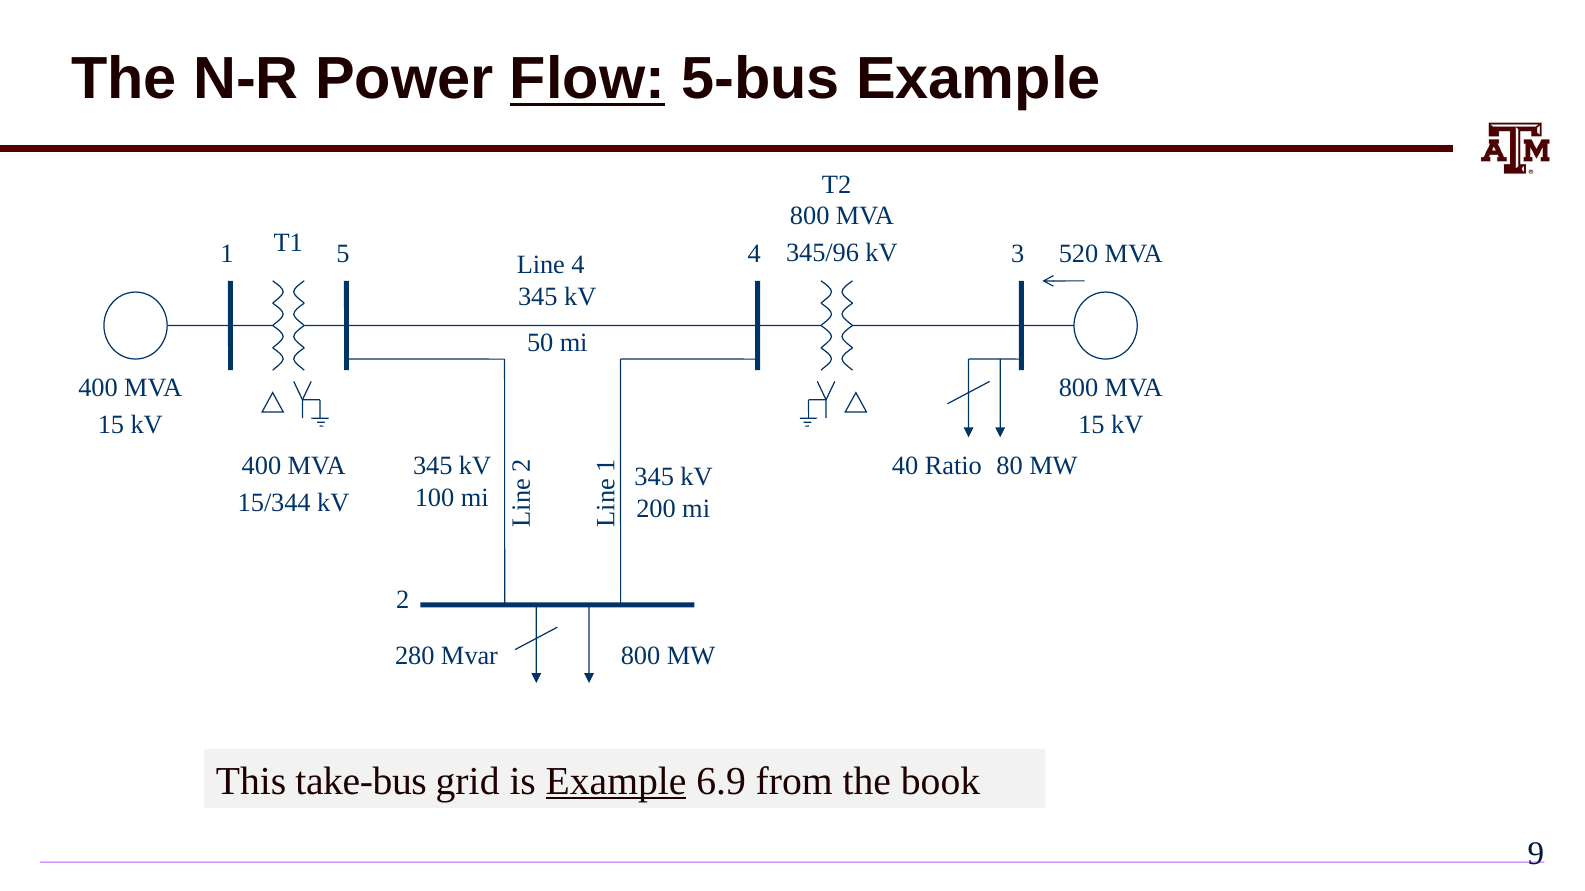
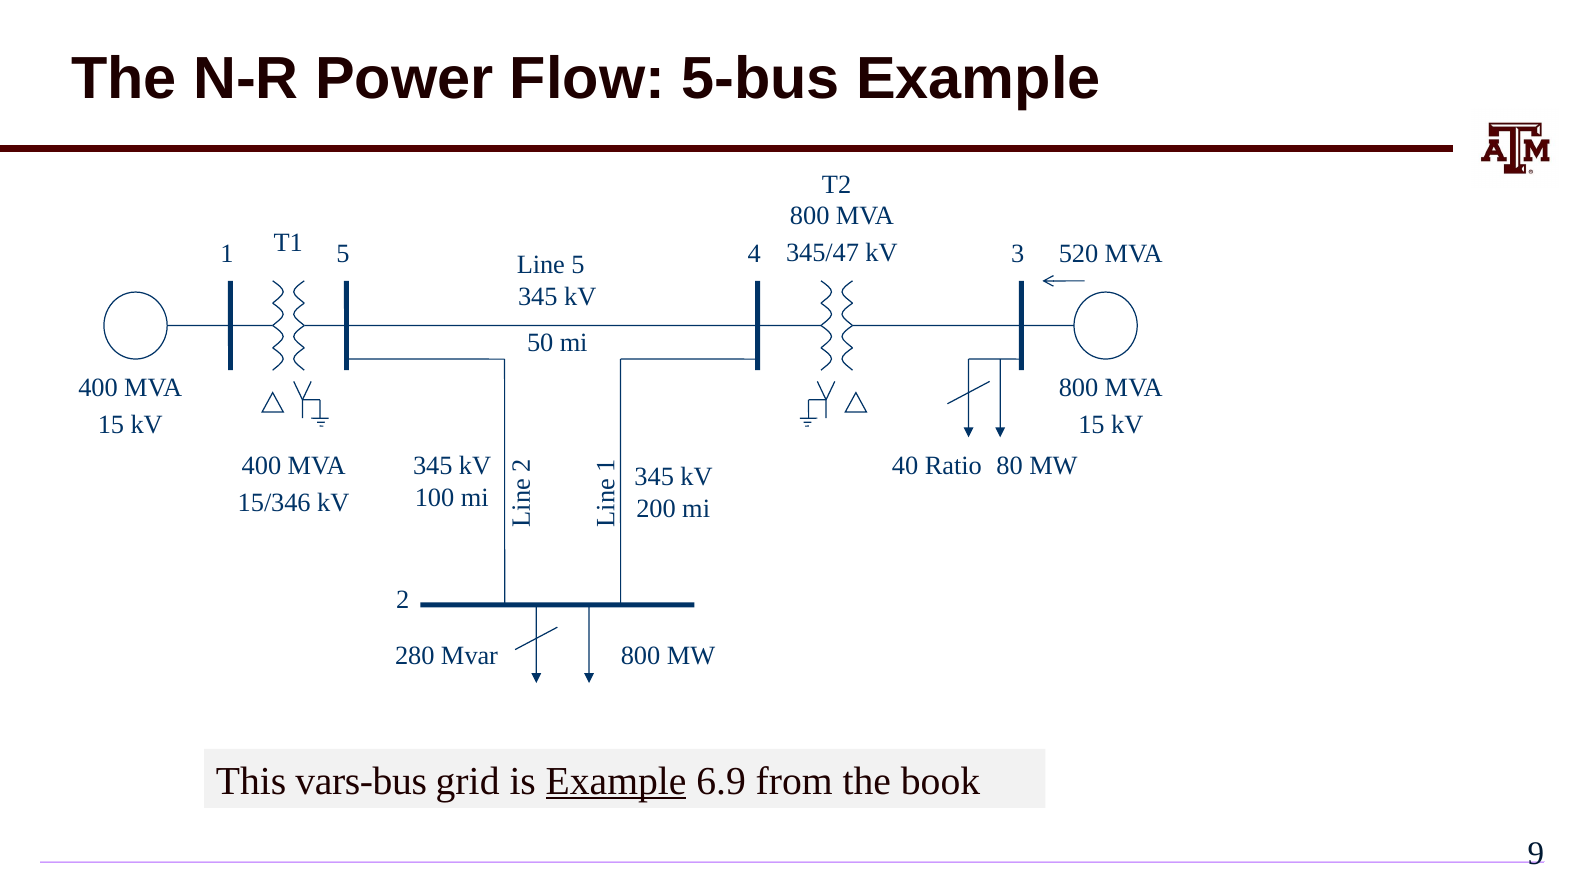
Flow underline: present -> none (588, 79)
345/96: 345/96 -> 345/47 (822, 253)
Line 4: 4 -> 5 (578, 265)
15/344: 15/344 -> 15/346 (274, 503)
take-bus: take-bus -> vars-bus (361, 782)
